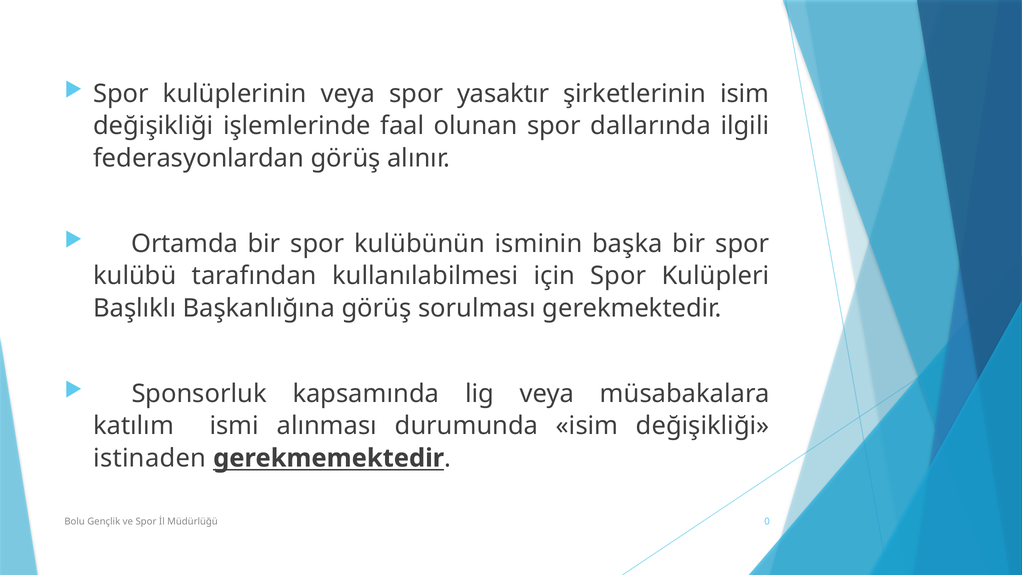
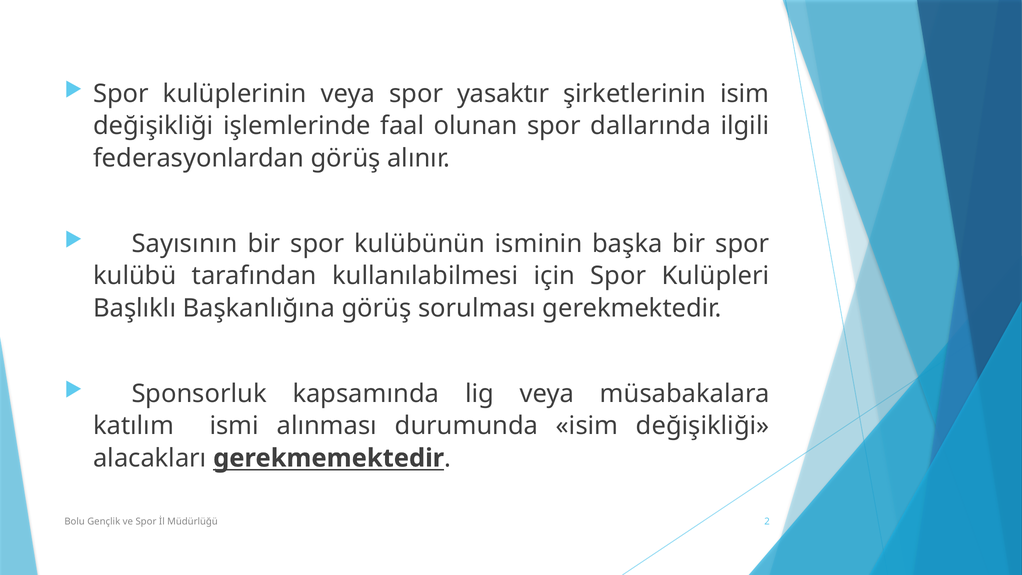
Ortamda: Ortamda -> Sayısının (184, 244)
istinaden: istinaden -> alacakları (150, 458)
0: 0 -> 2 (767, 522)
